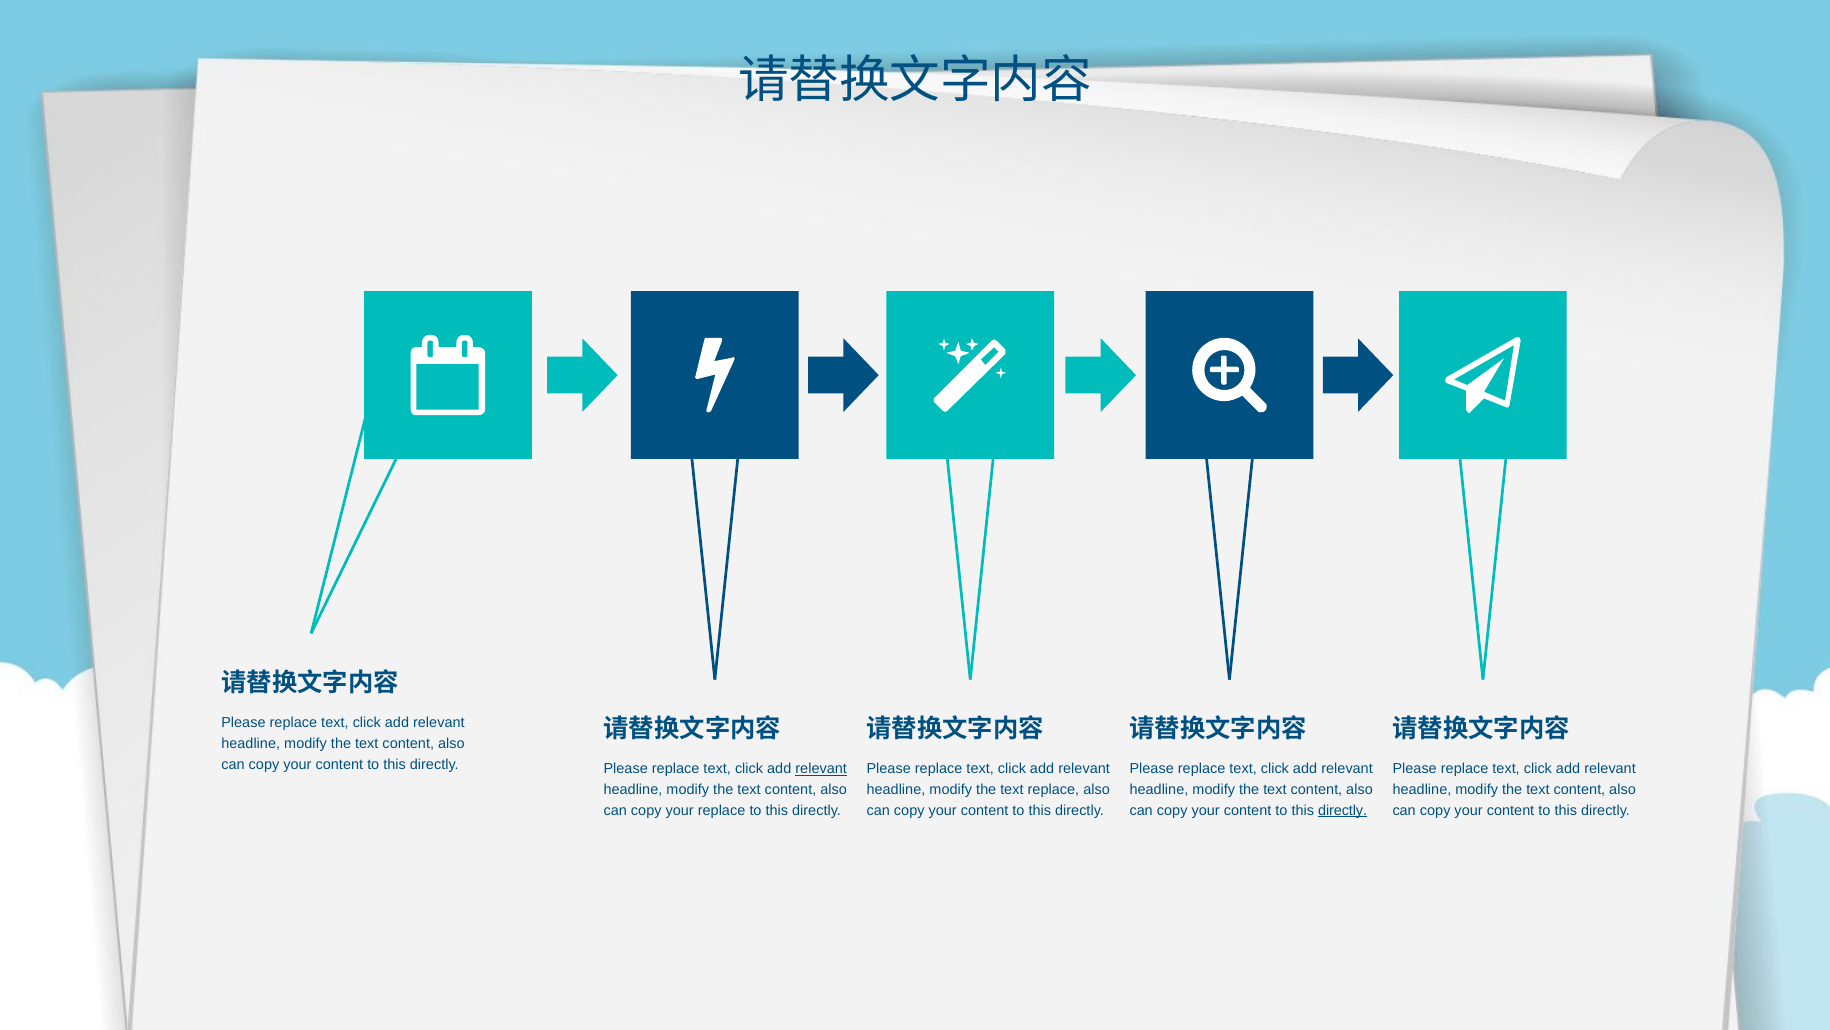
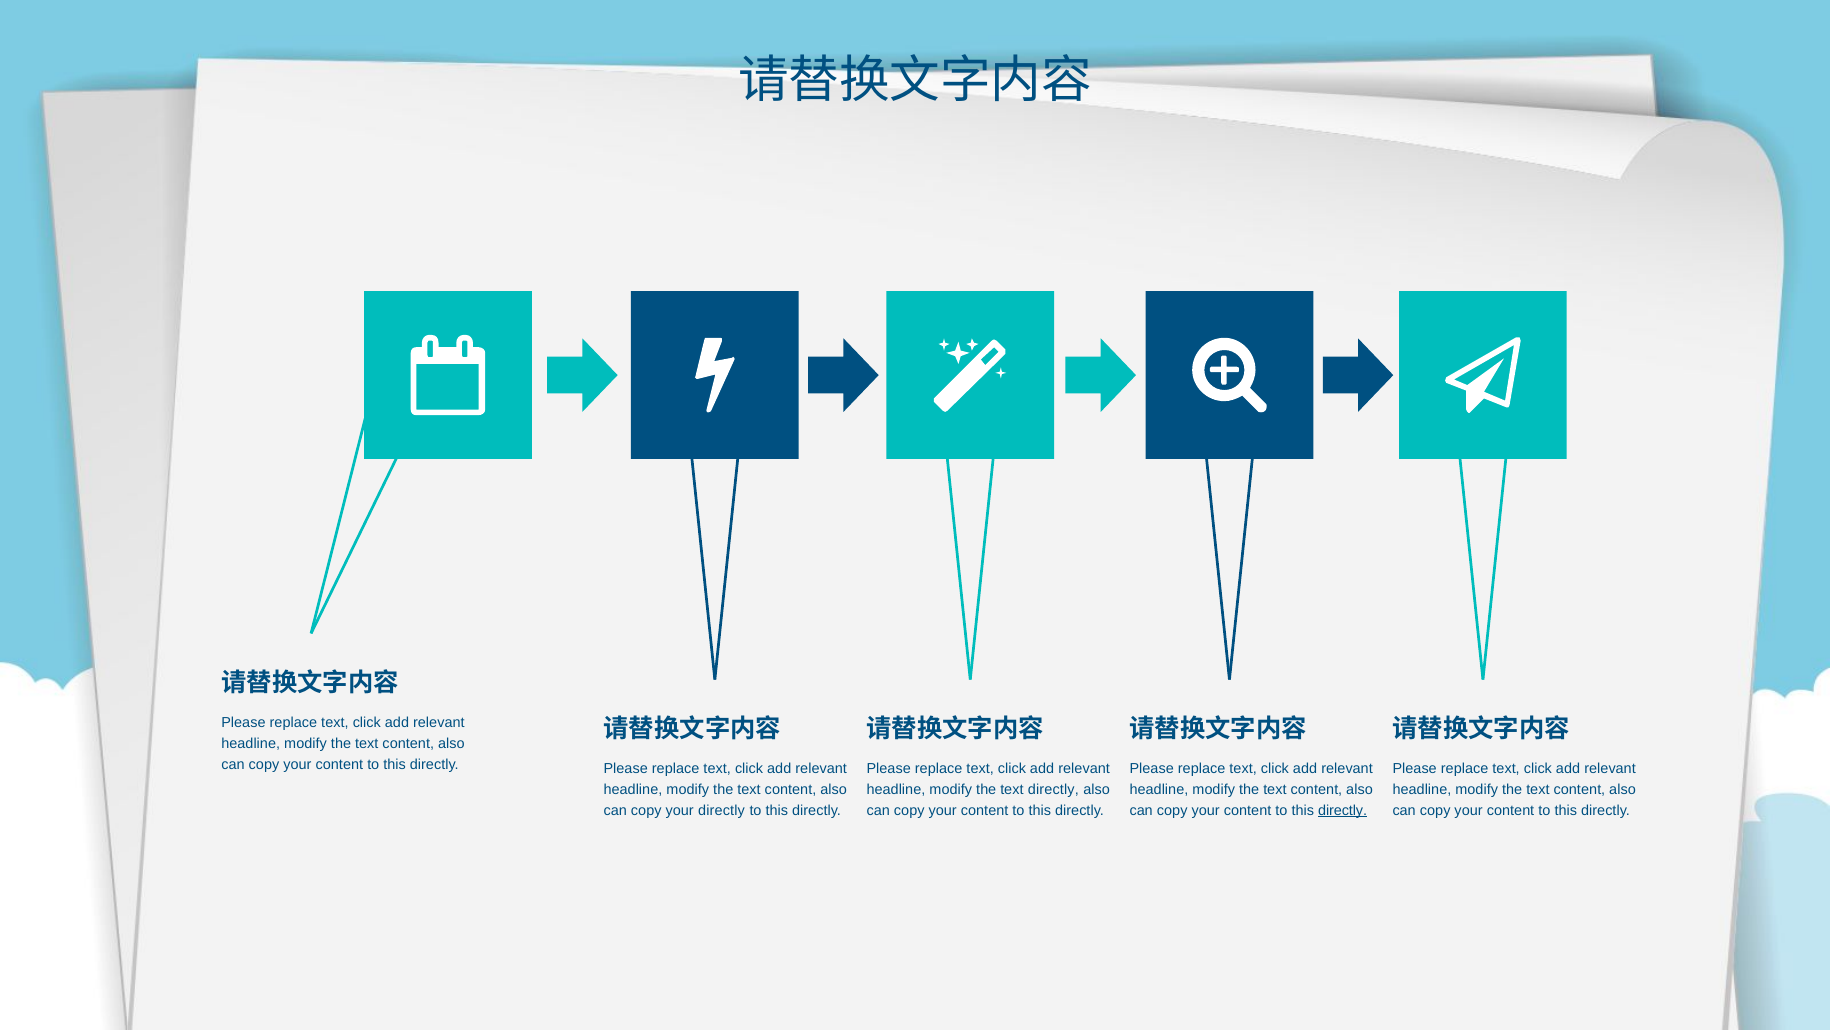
relevant underline: present -> none (821, 768)
text replace: replace -> directly (1053, 789)
your replace: replace -> directly (721, 810)
